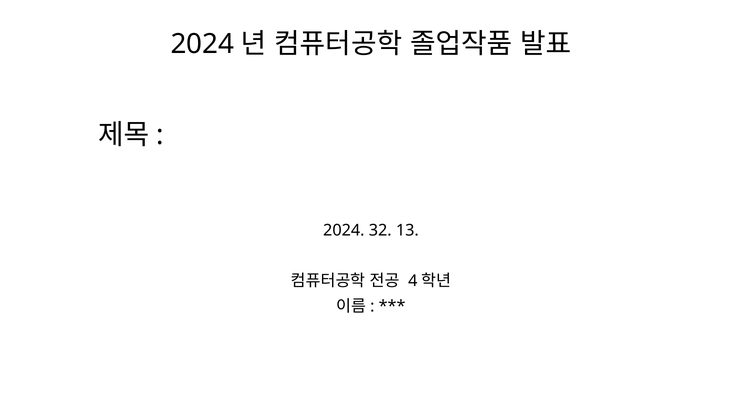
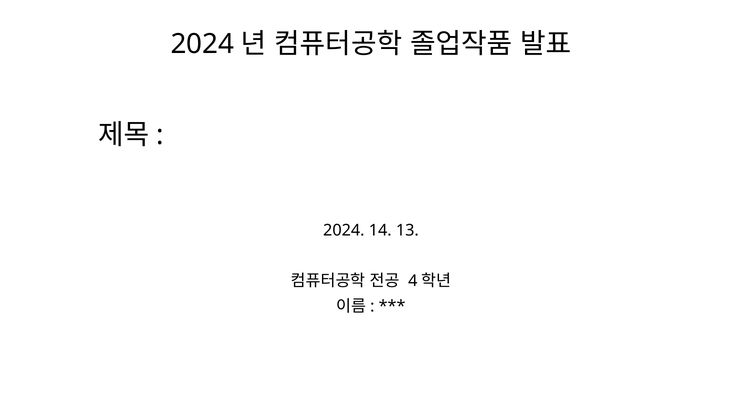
32: 32 -> 14 (380, 231)
